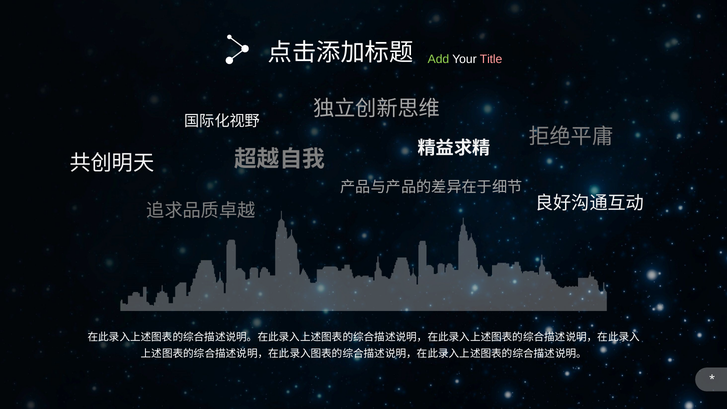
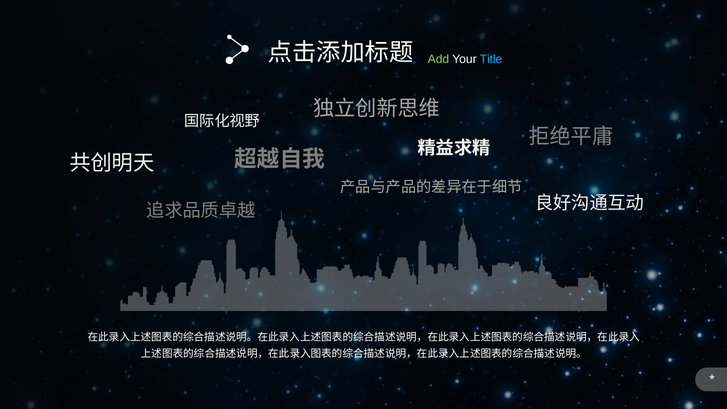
Title colour: pink -> light blue (491, 59)
